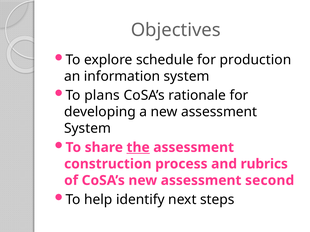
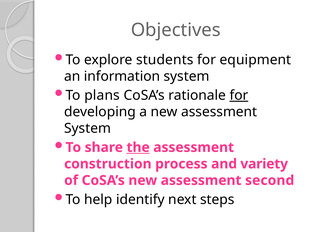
schedule: schedule -> students (165, 60)
production: production -> equipment (255, 60)
for underline: none -> present (239, 96)
rubrics: rubrics -> variety (264, 164)
